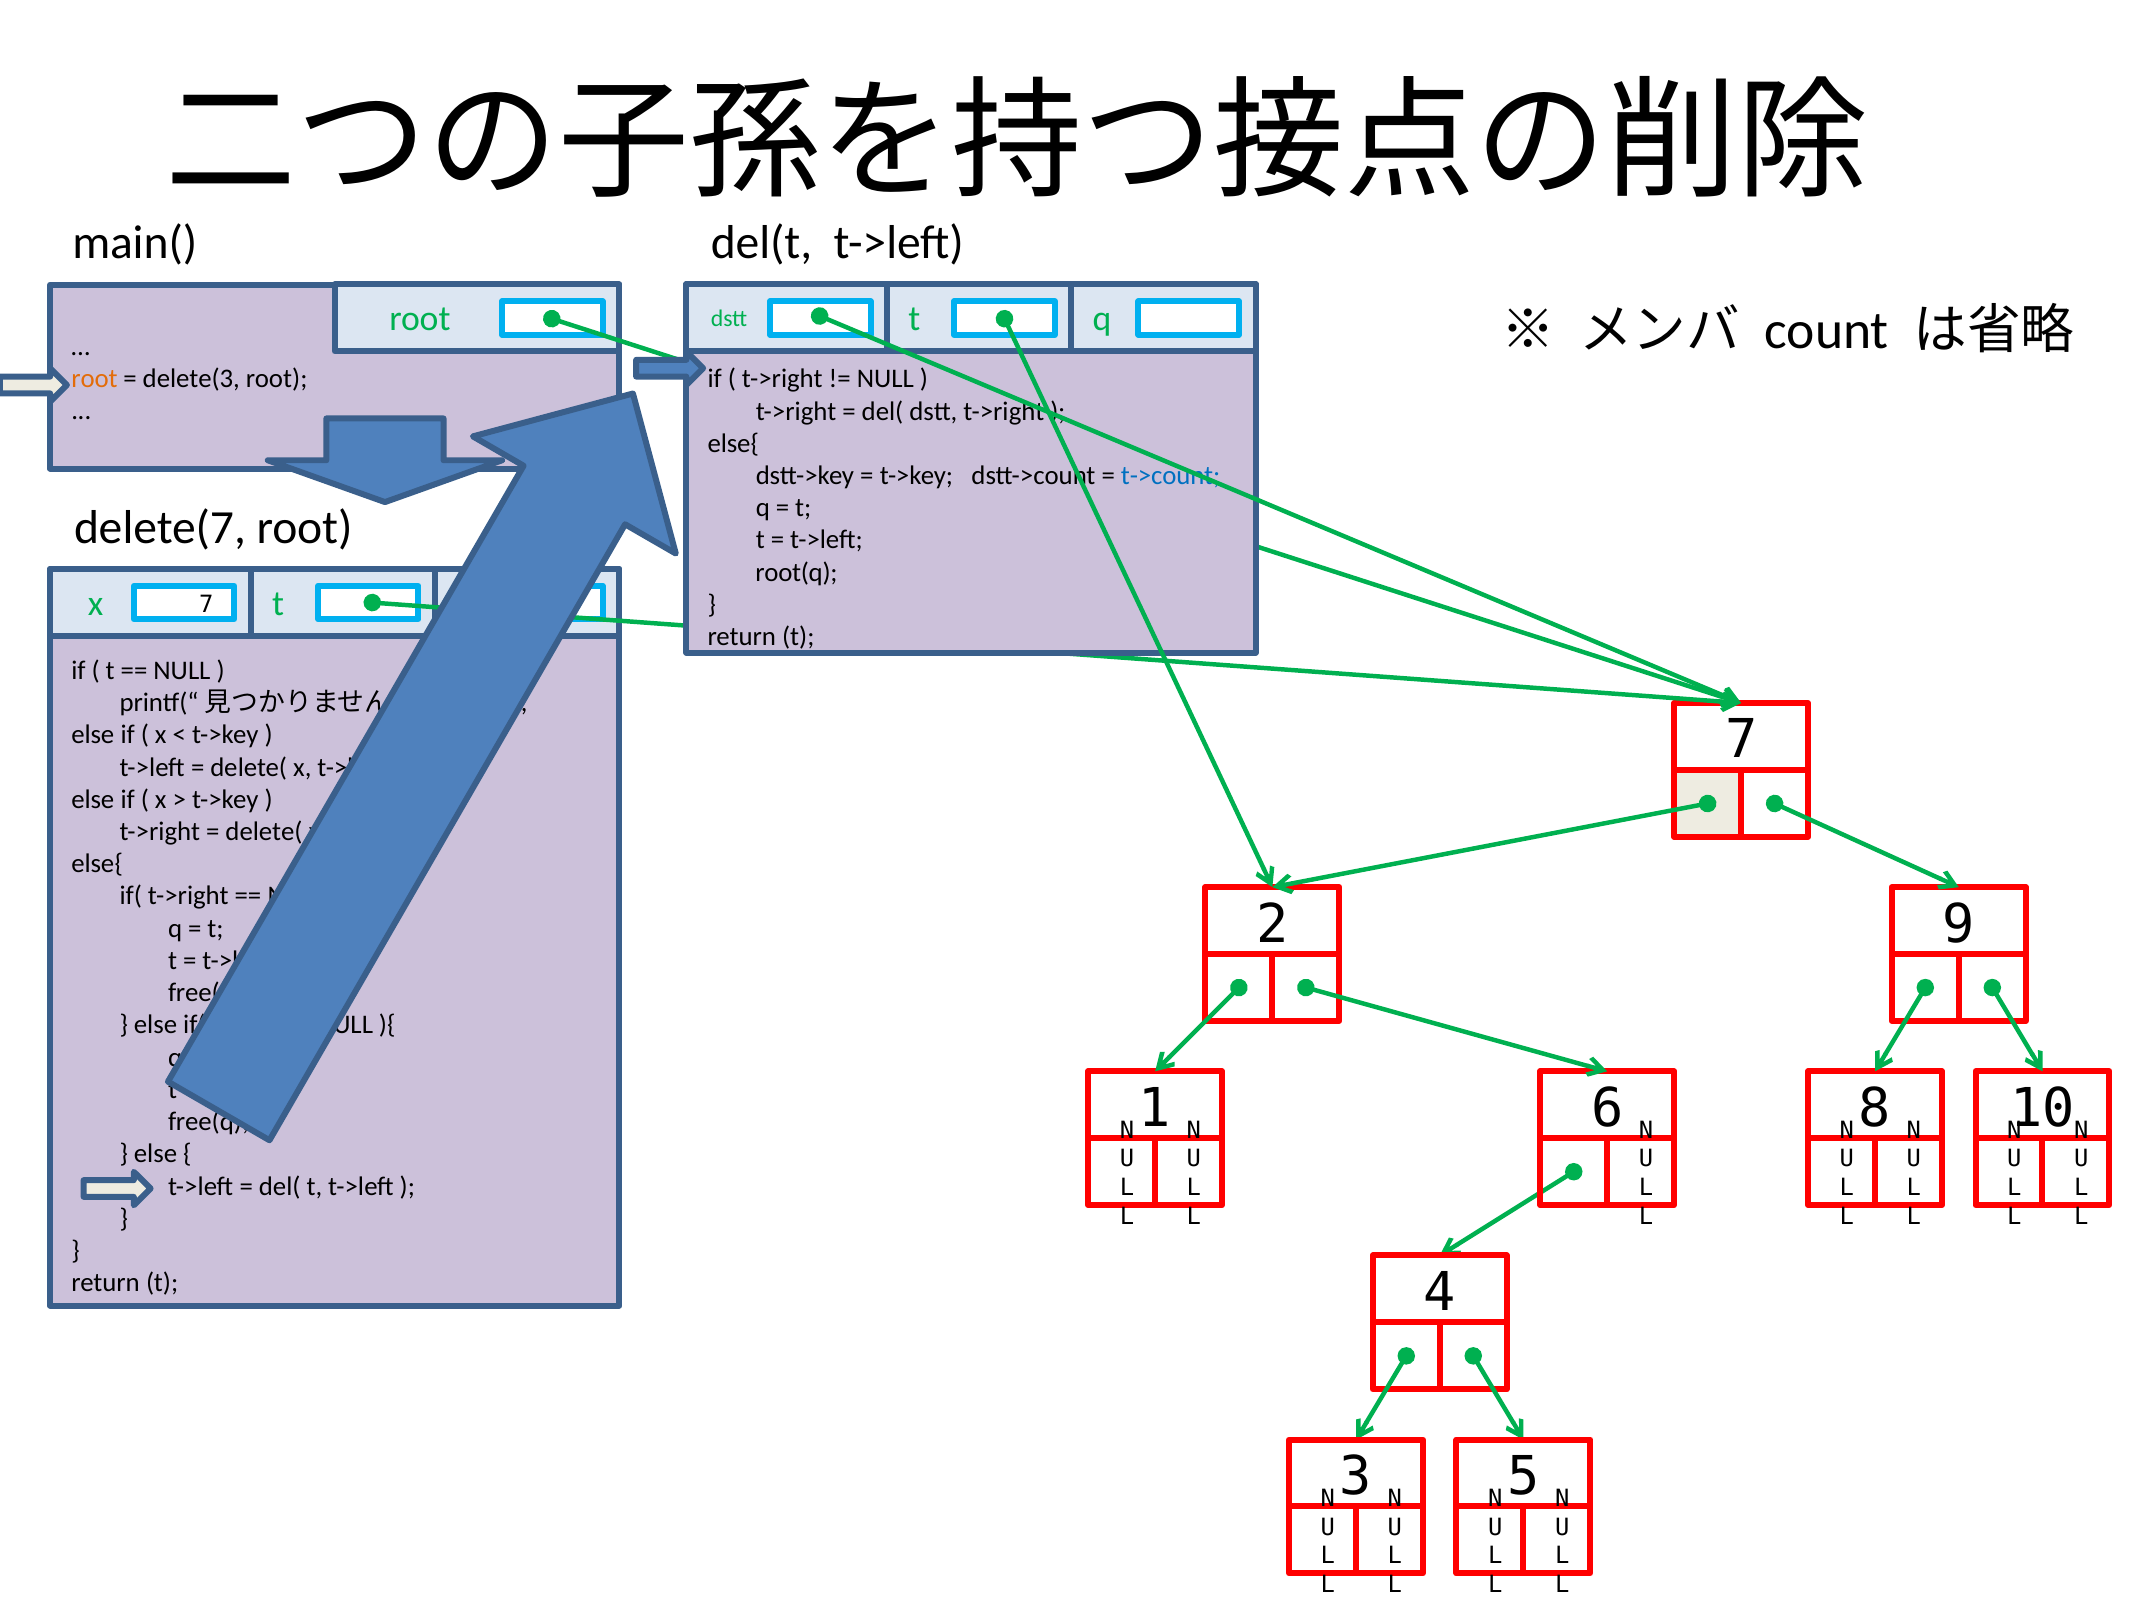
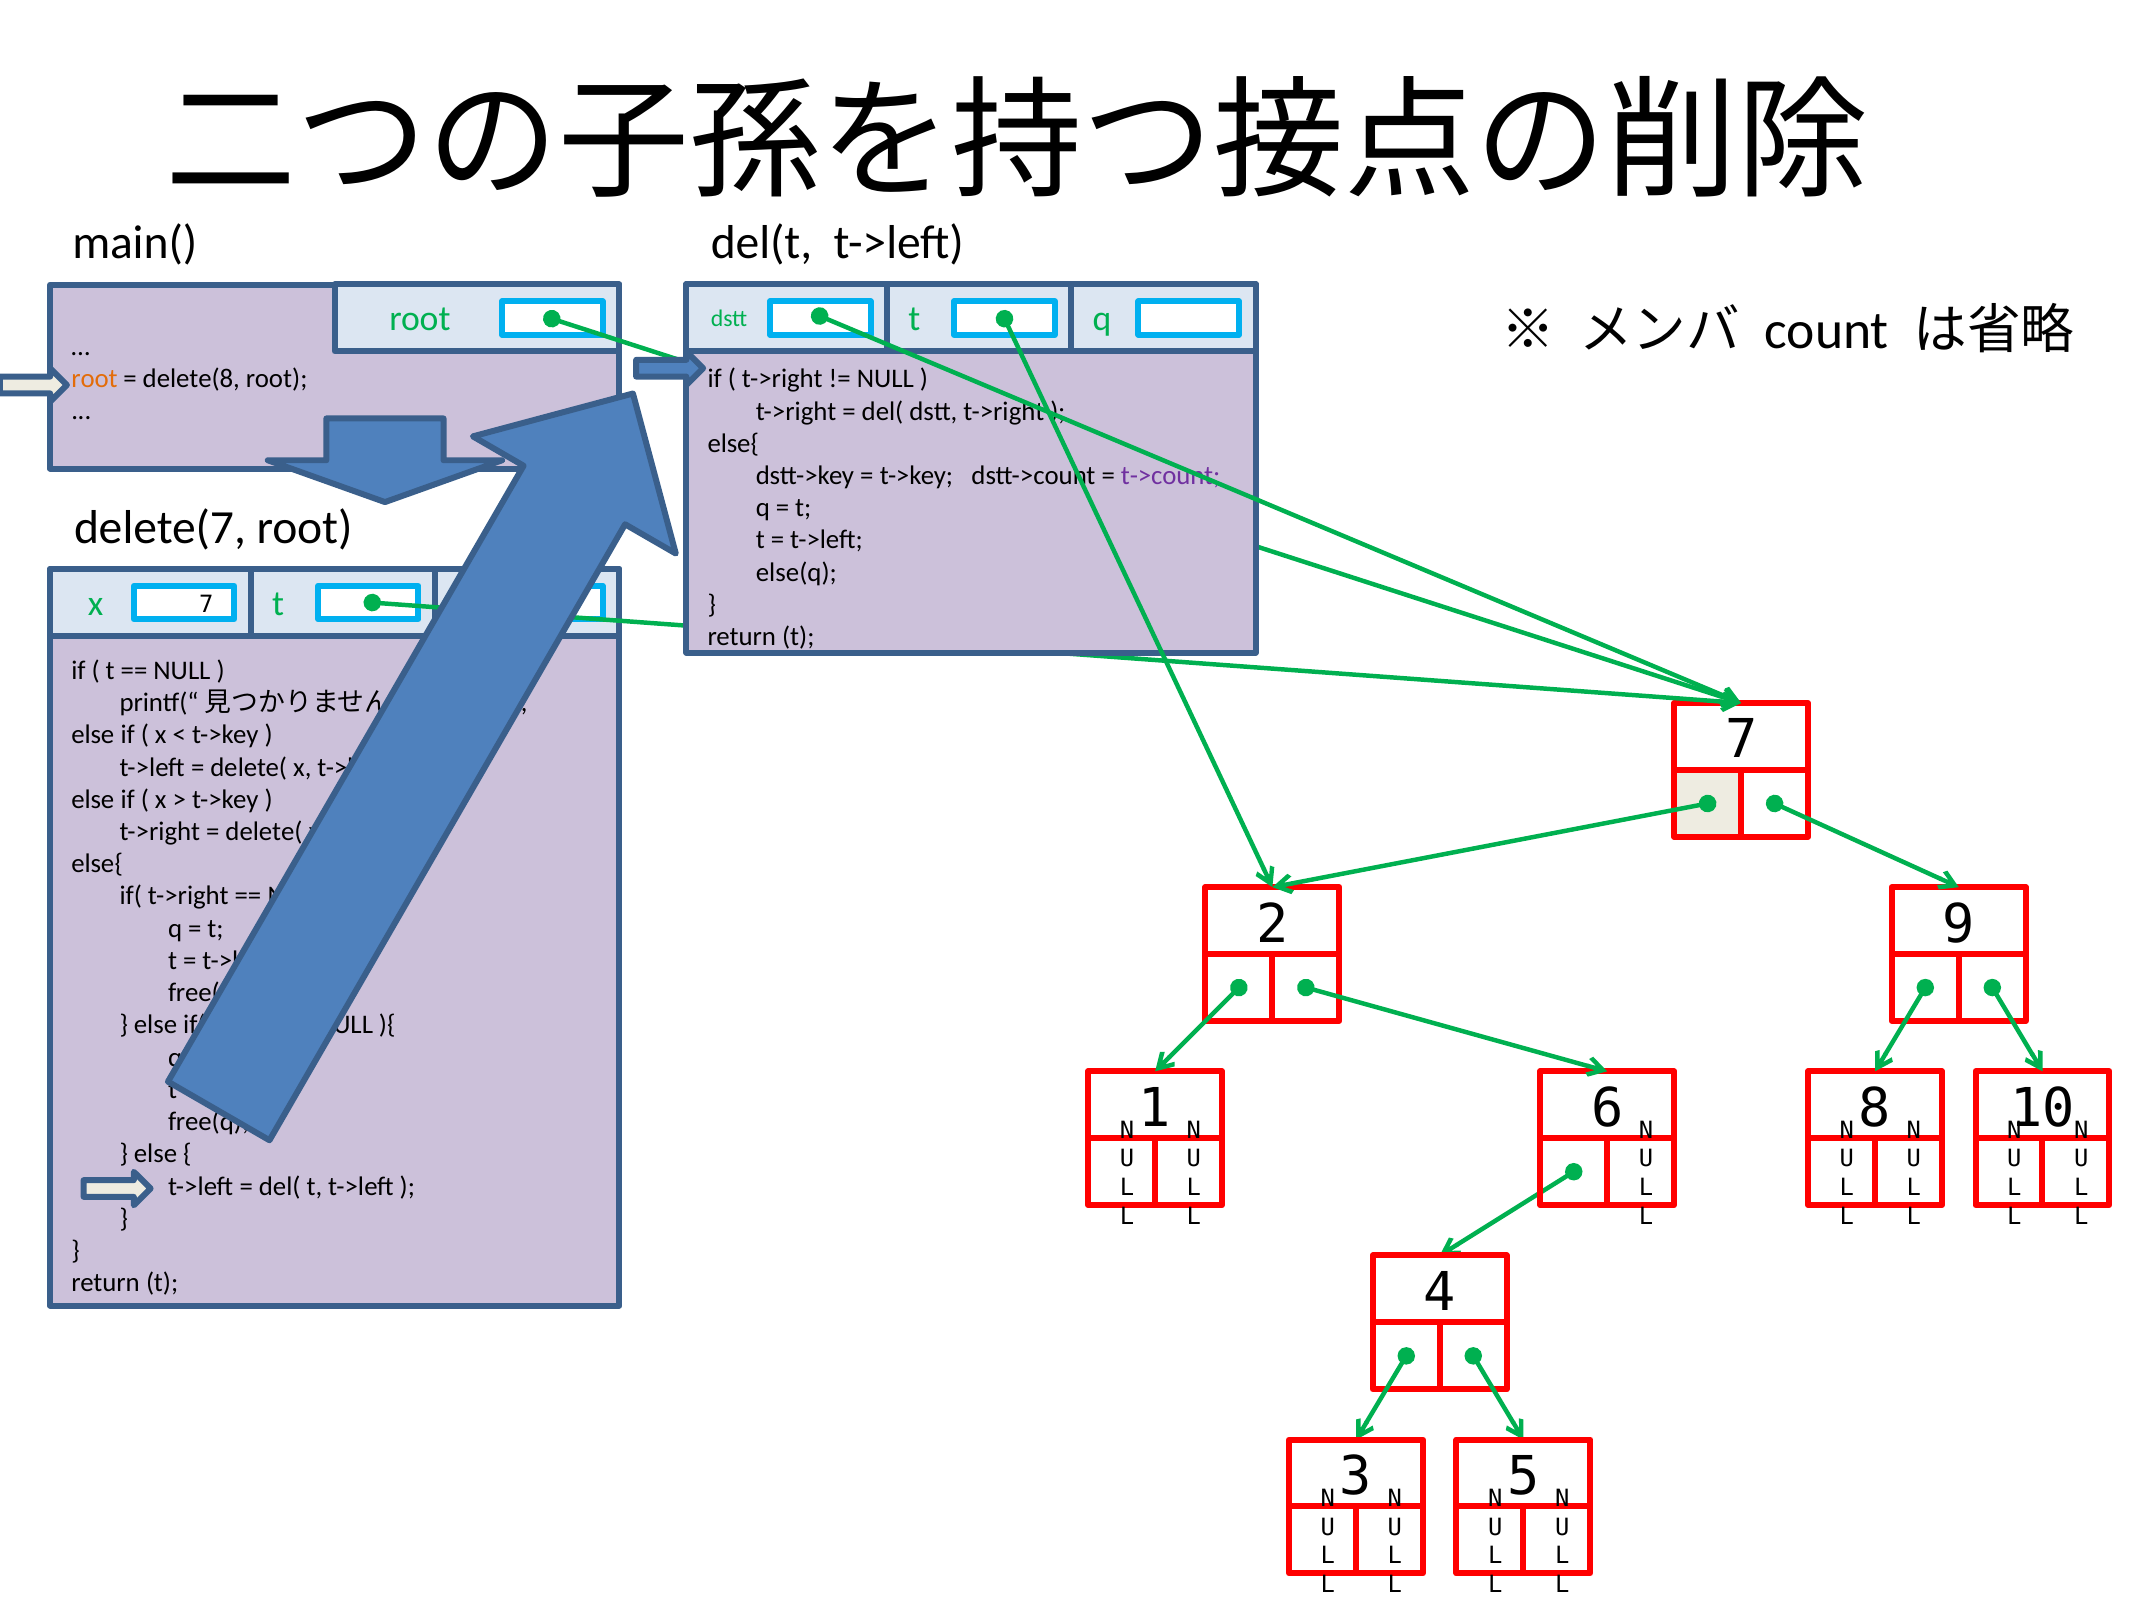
delete(3: delete(3 -> delete(8 (191, 378)
t->count colour: blue -> purple (1171, 476)
root(q: root(q -> else(q (796, 572)
